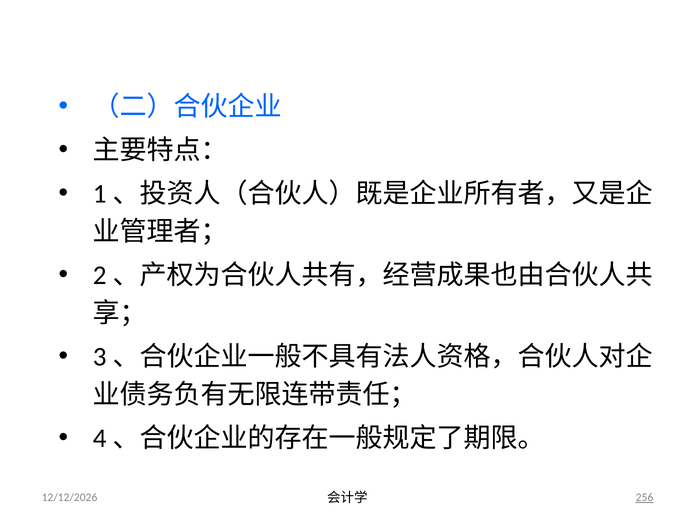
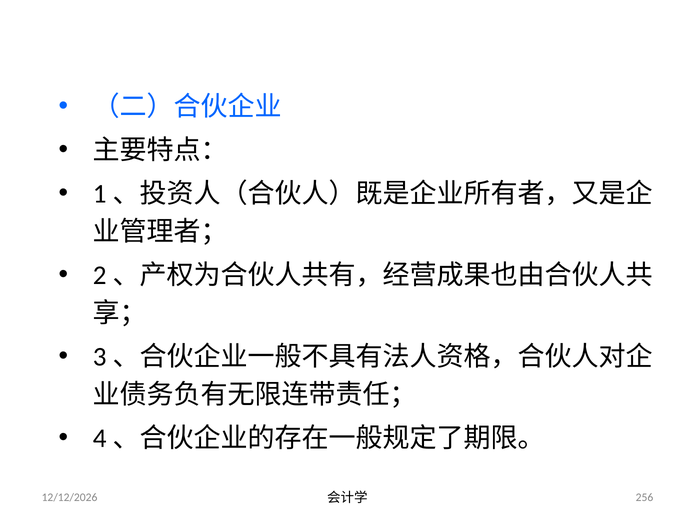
256 underline: present -> none (644, 498)
